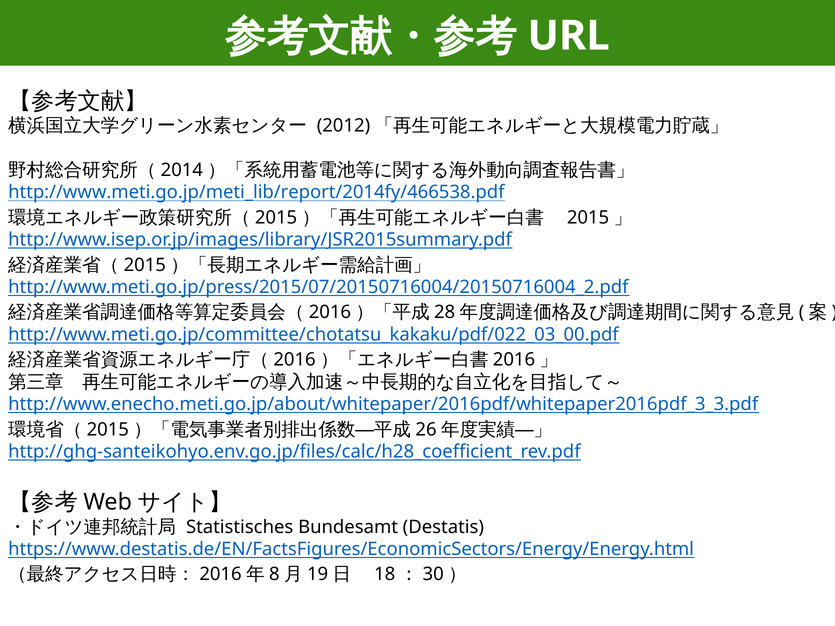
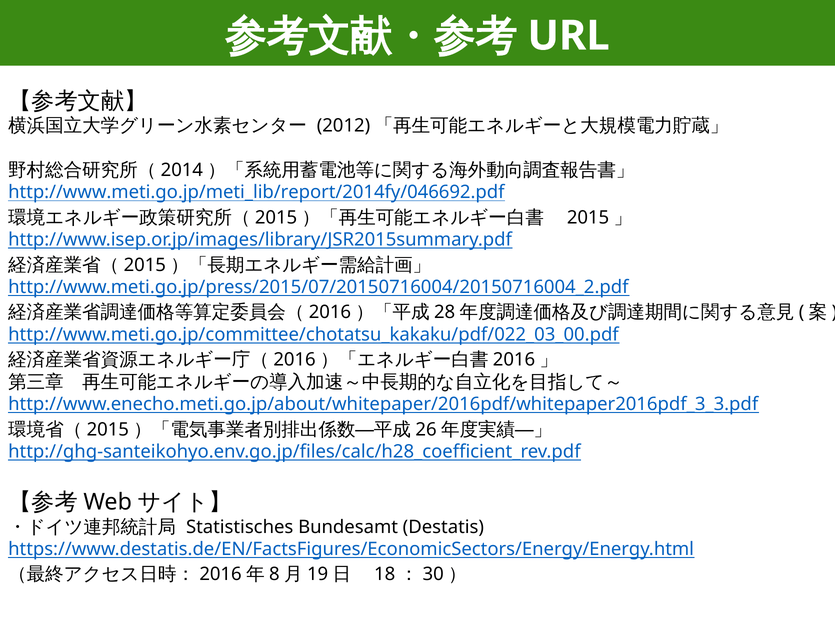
http://www.meti.go.jp/meti_lib/report/2014fy/466538.pdf: http://www.meti.go.jp/meti_lib/report/2014fy/466538.pdf -> http://www.meti.go.jp/meti_lib/report/2014fy/046692.pdf (256, 192)
